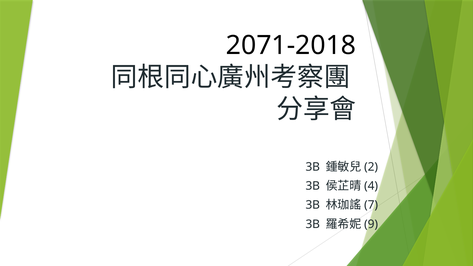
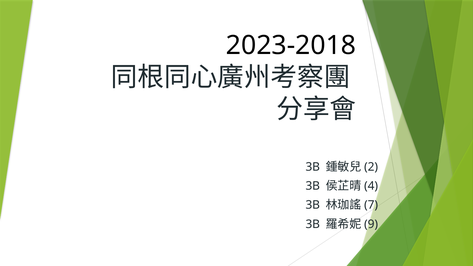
2071-2018: 2071-2018 -> 2023-2018 (291, 45)
